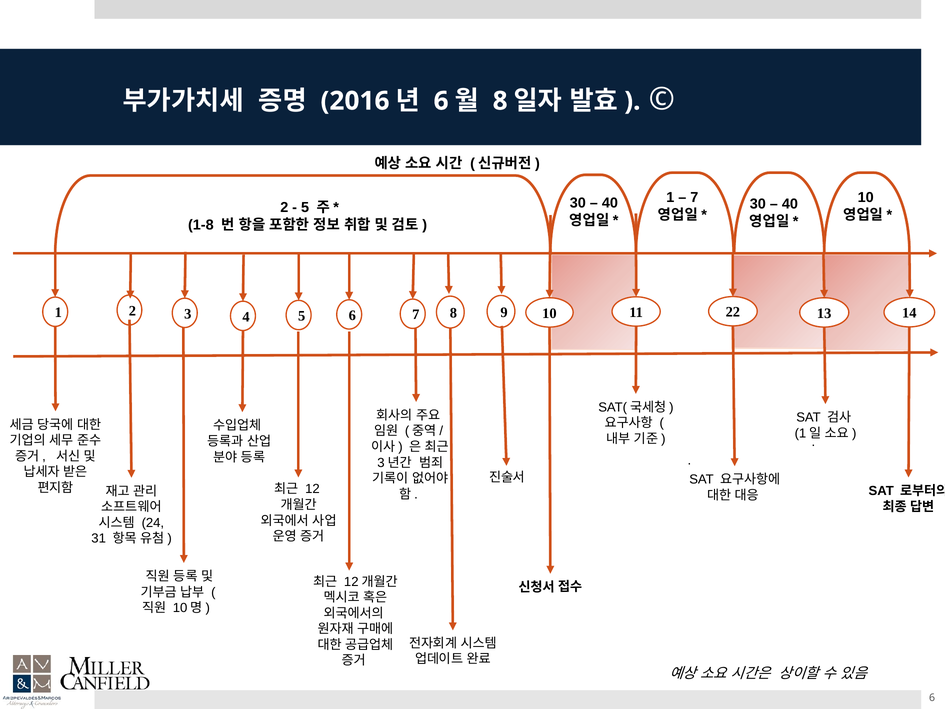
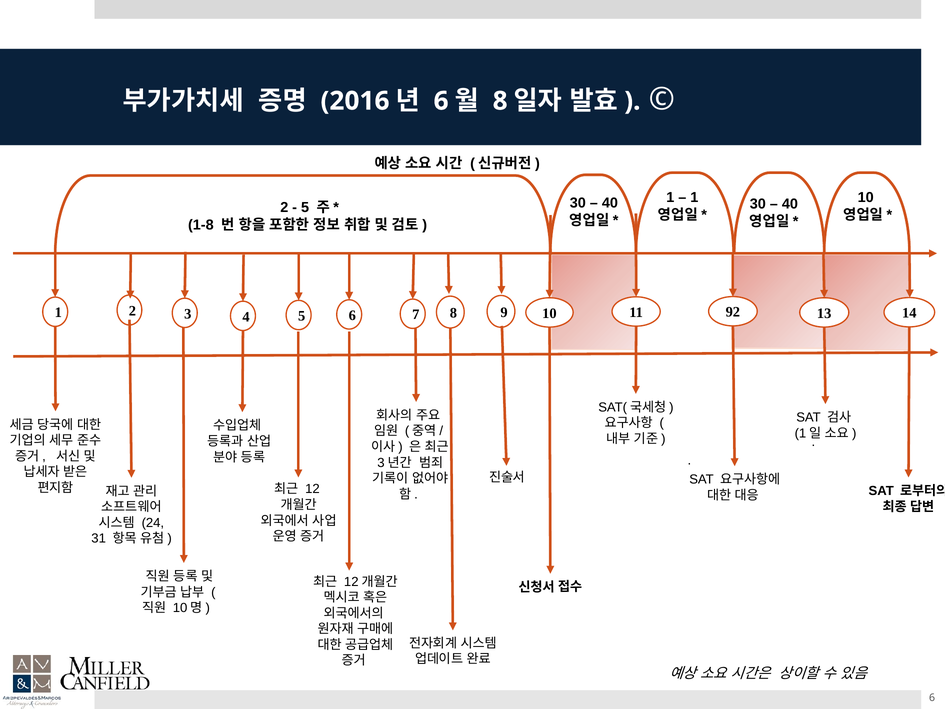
7: 7 -> 1 (694, 198)
22: 22 -> 92 (733, 312)
